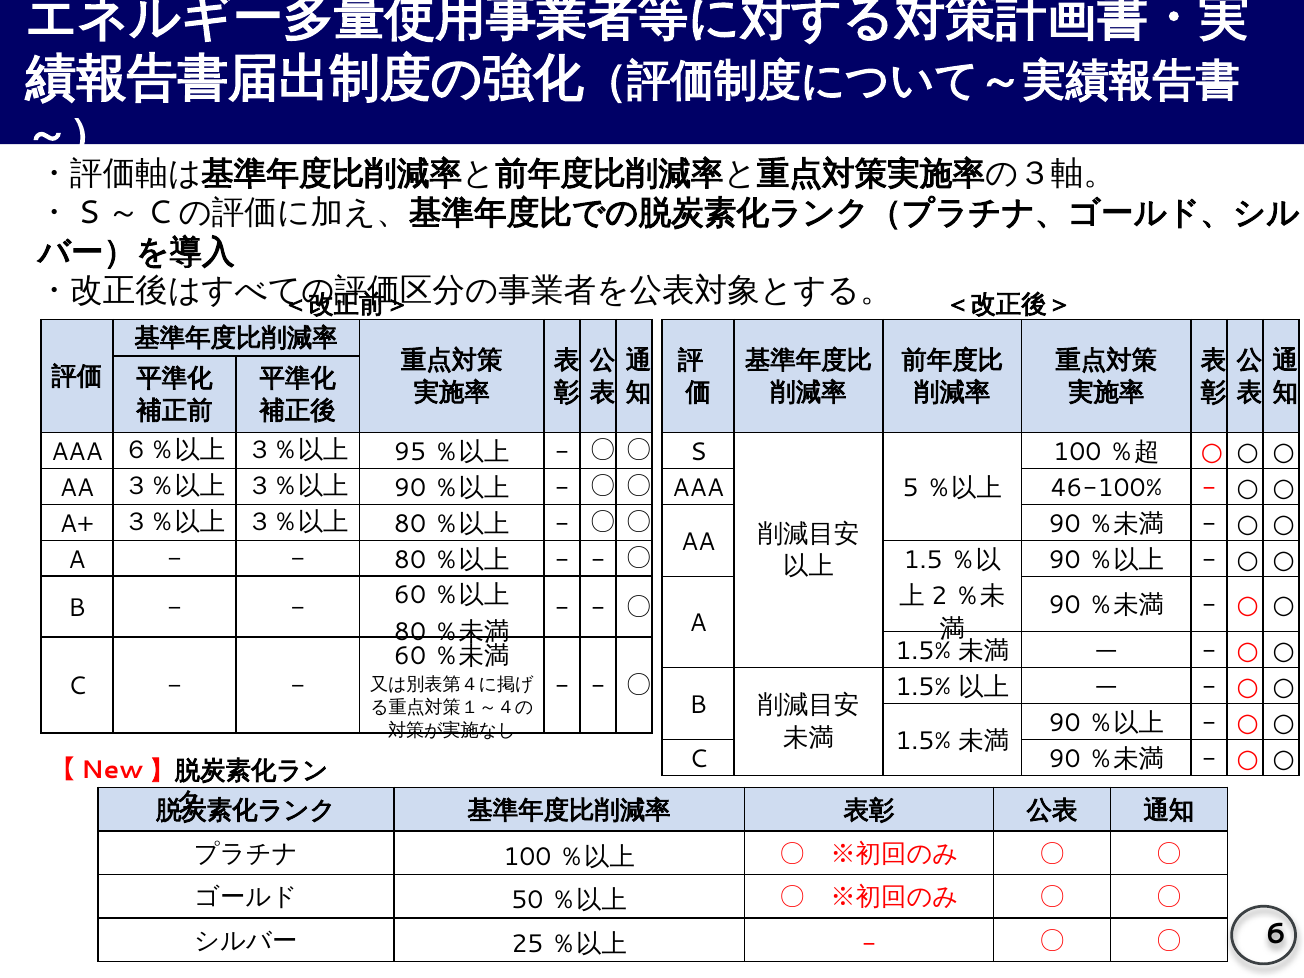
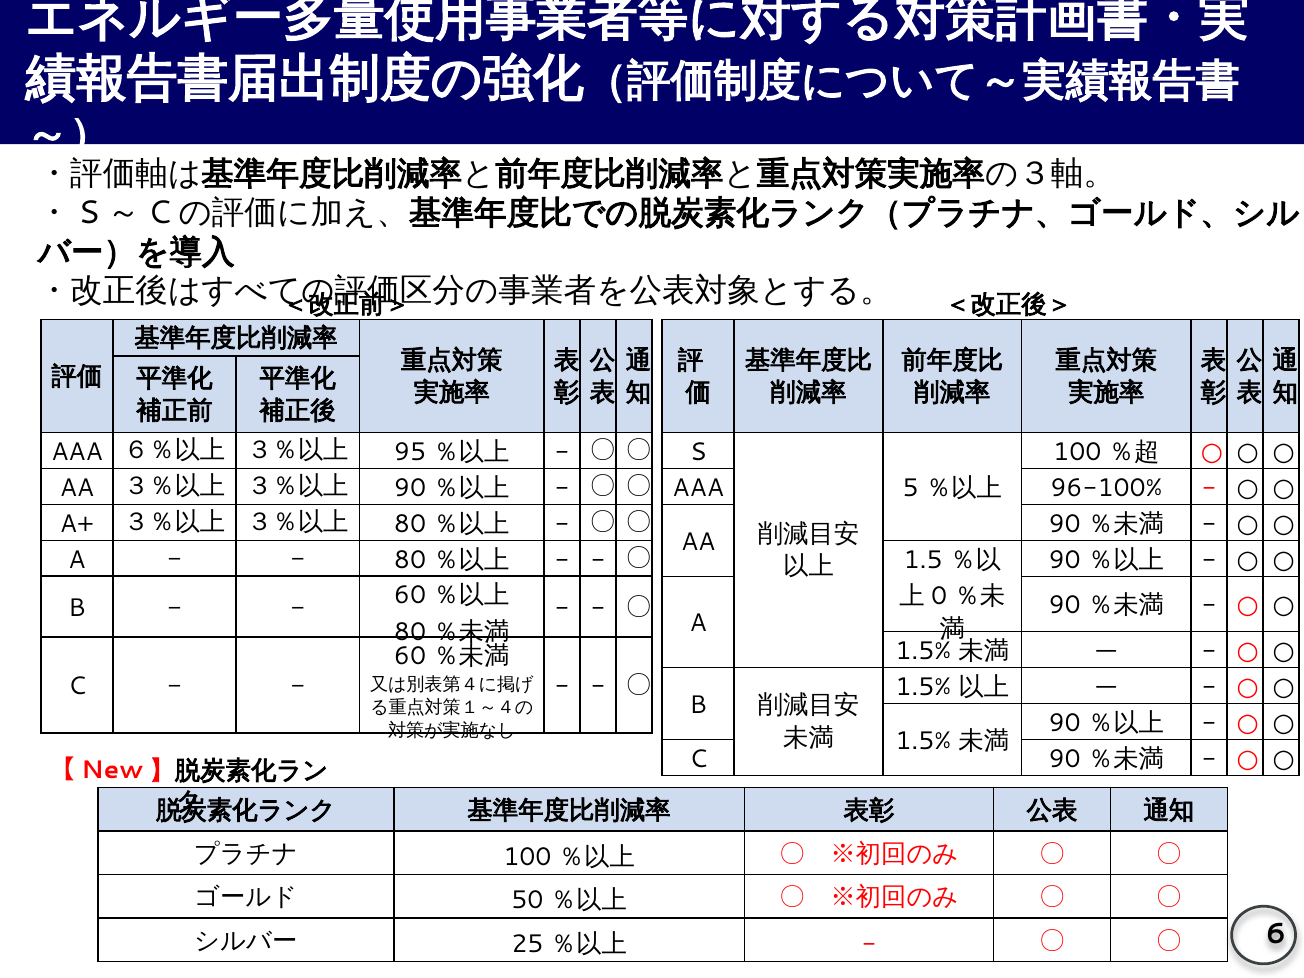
46-100%: 46-100% -> 96-100% (1106, 488)
2: 2 -> 0 (939, 596)
